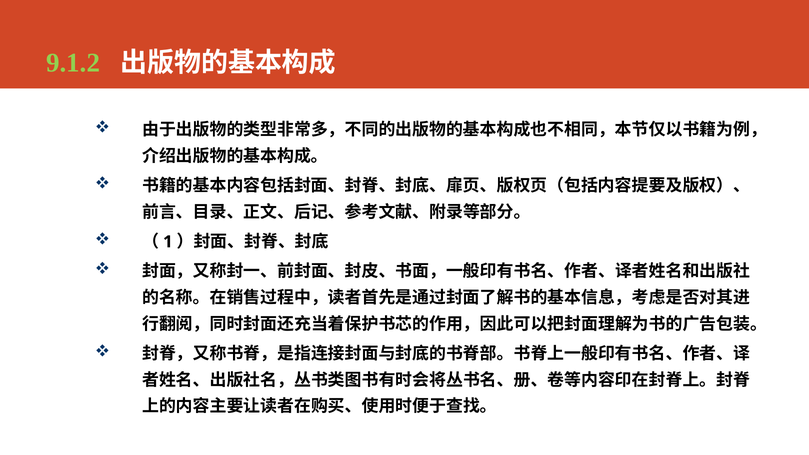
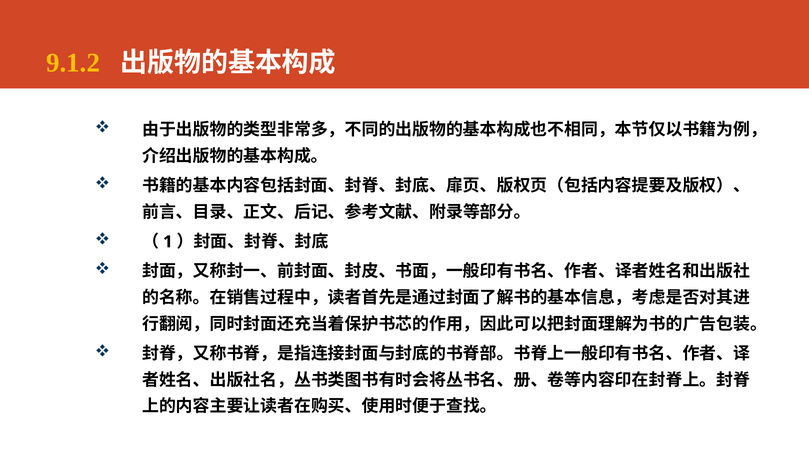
9.1.2 colour: light green -> yellow (73, 63)
